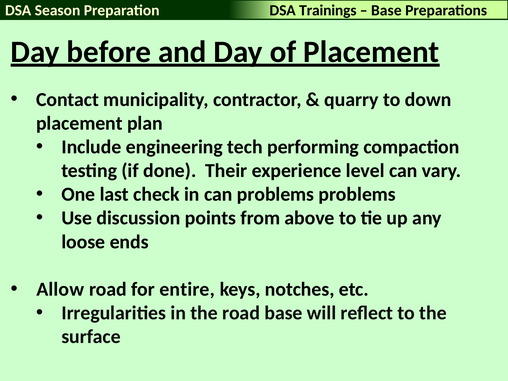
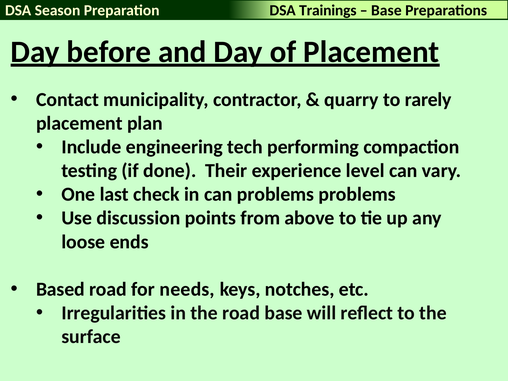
down: down -> rarely (428, 100)
Allow: Allow -> Based (60, 289)
entire: entire -> needs (187, 289)
